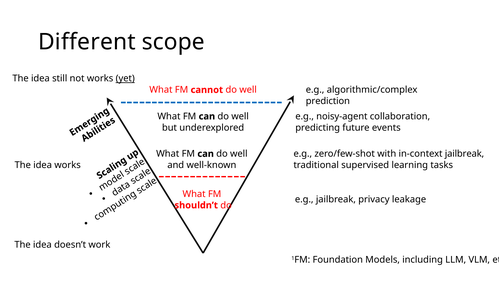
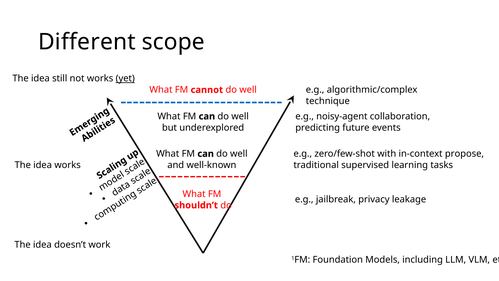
prediction: prediction -> technique (328, 101)
in-context jailbreak: jailbreak -> propose (464, 154)
